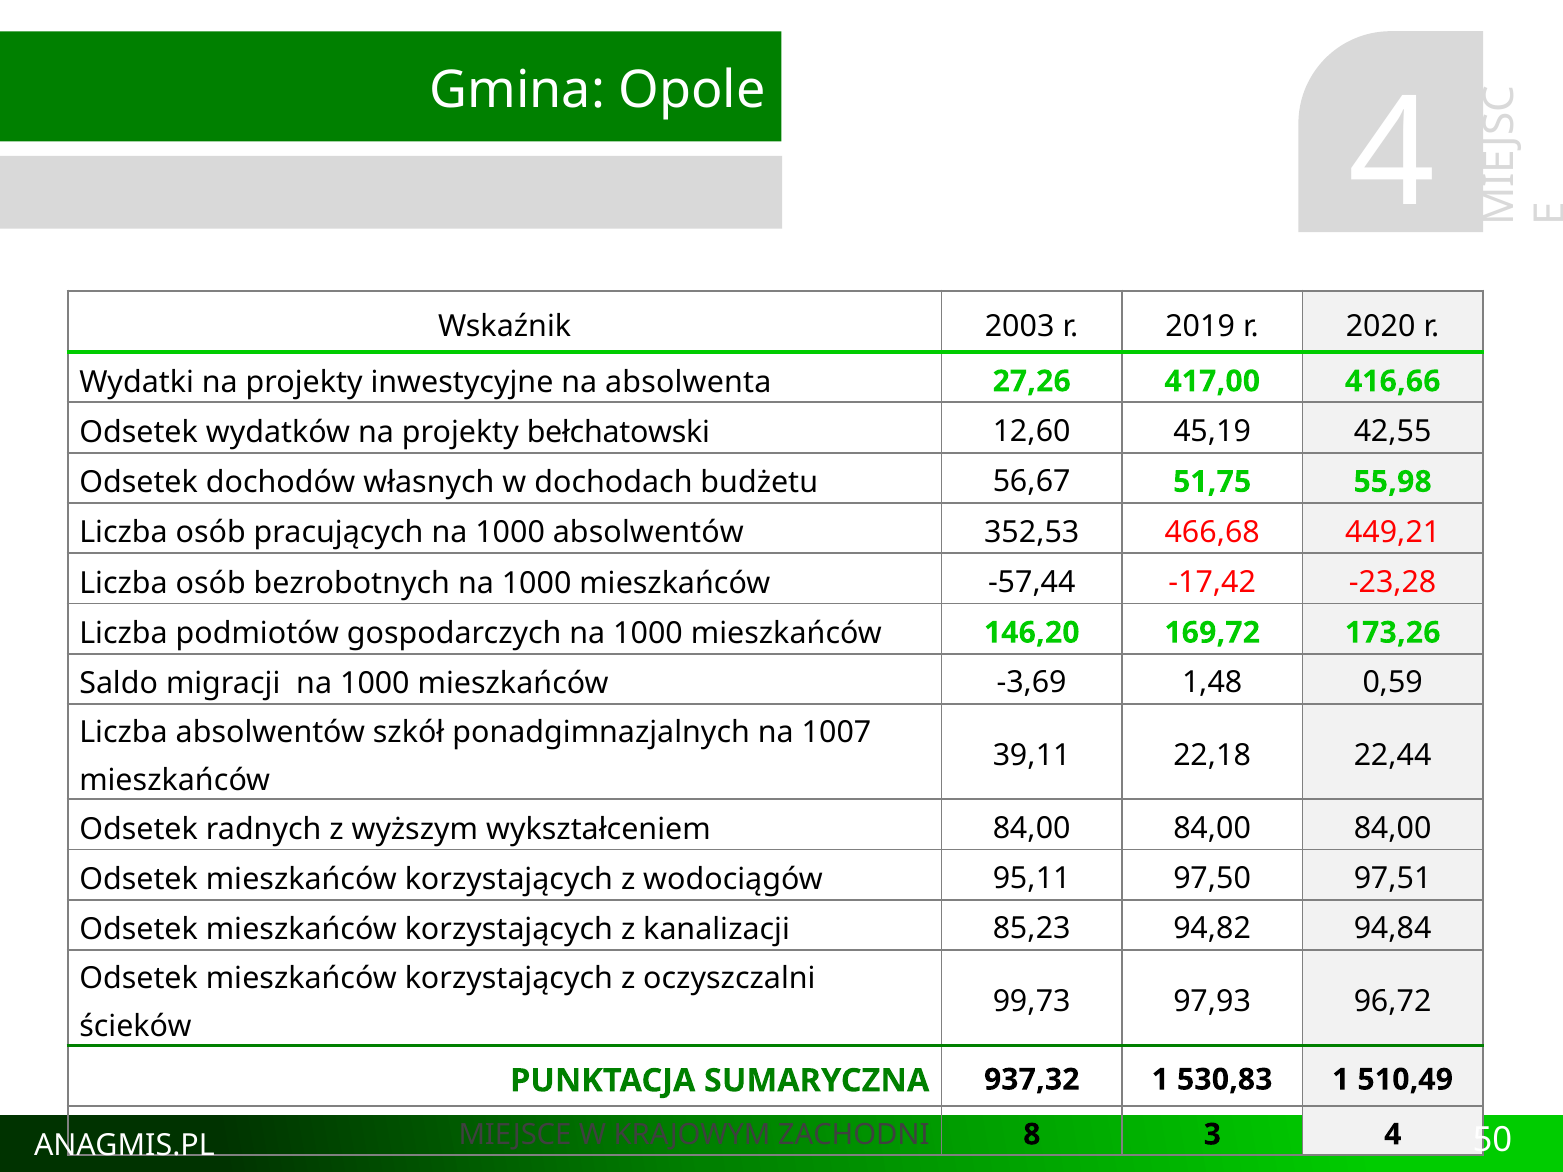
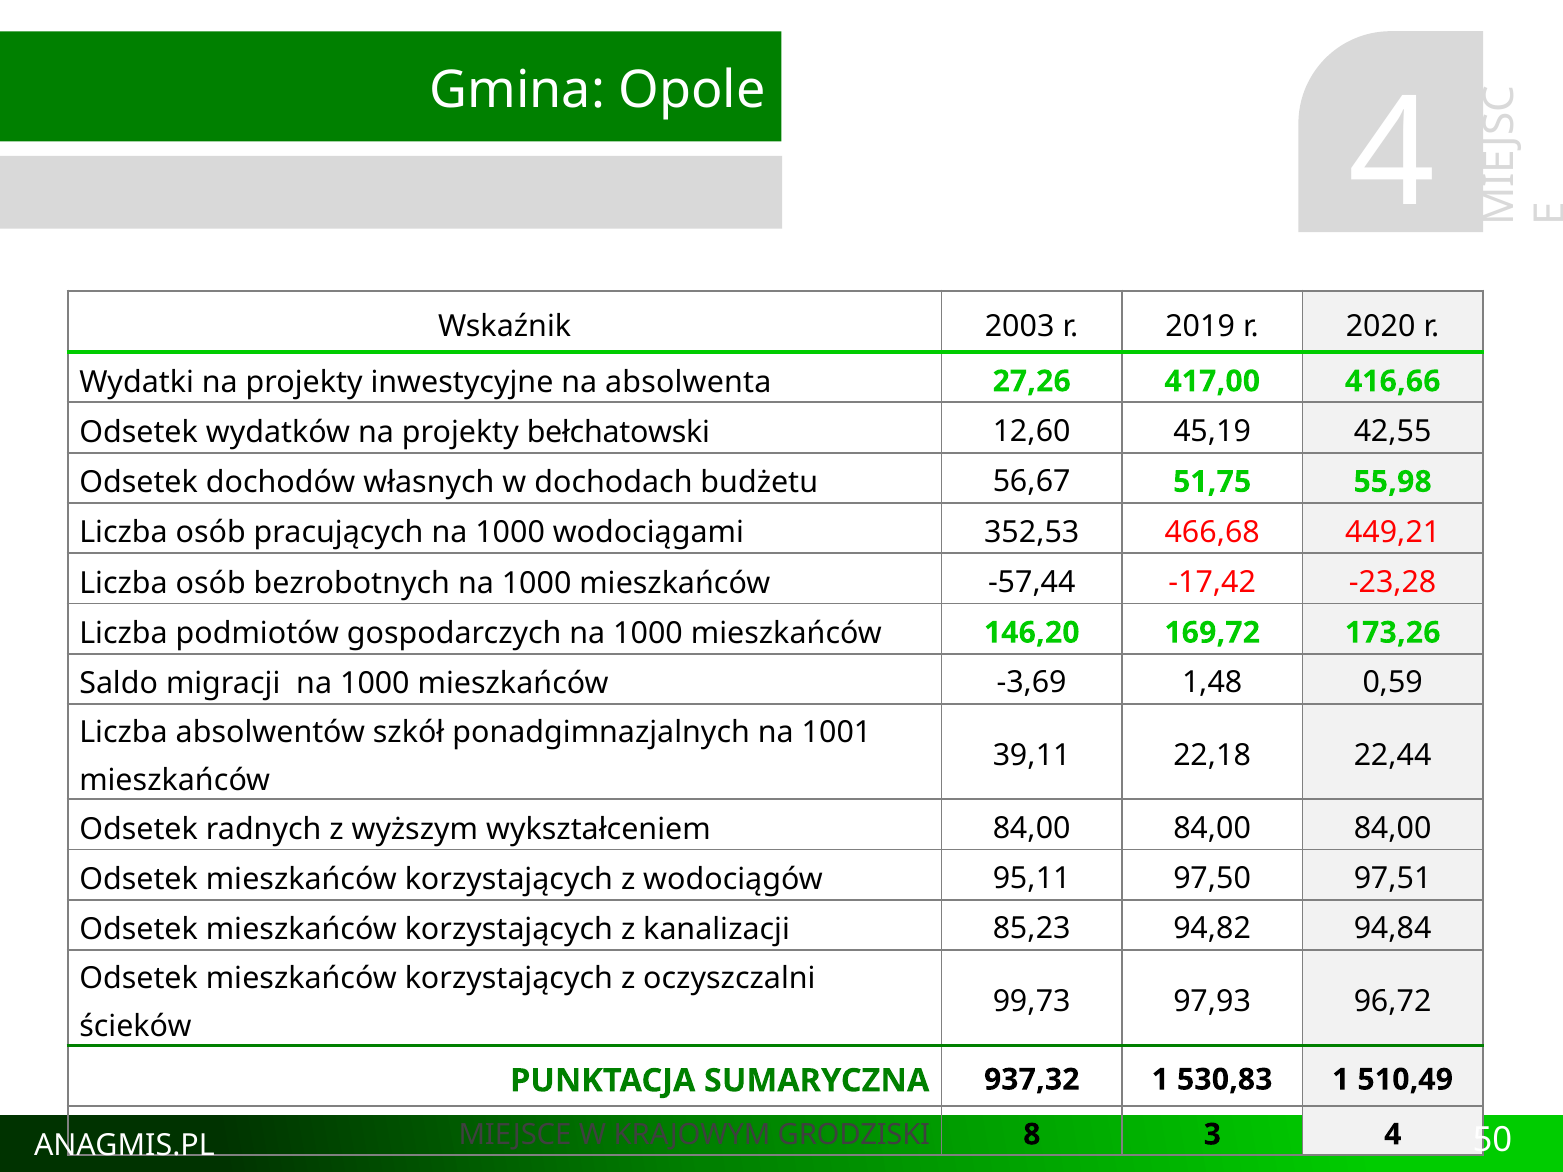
1000 absolwentów: absolwentów -> wodociągami (648, 533)
1007: 1007 -> 1001 (837, 733)
ZACHODNI: ZACHODNI -> GRODZISKI (854, 1135)
